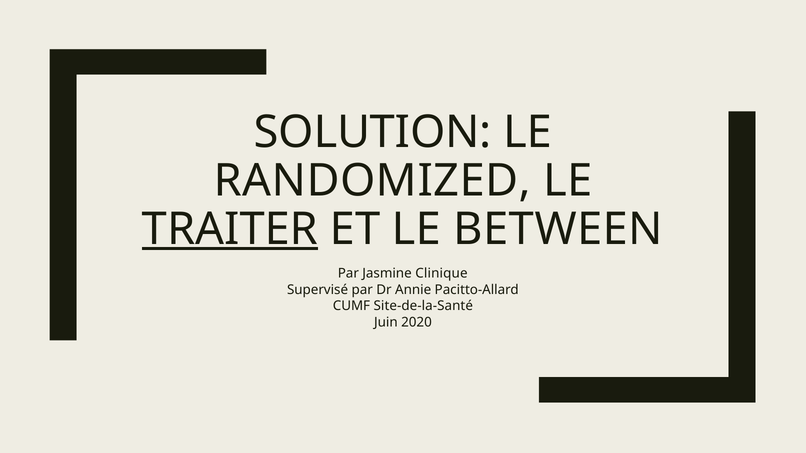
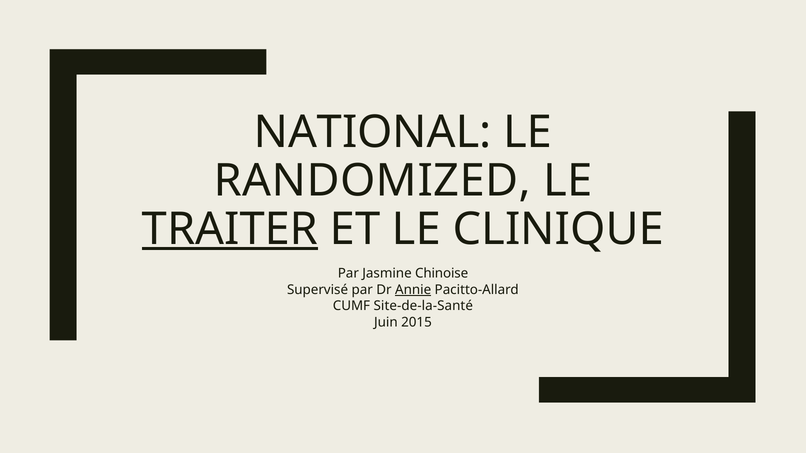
SOLUTION: SOLUTION -> NATIONAL (373, 132)
BETWEEN: BETWEEN -> CLINIQUE (558, 229)
Clinique: Clinique -> Chinoise (442, 274)
Annie underline: none -> present (413, 290)
2020: 2020 -> 2015 (416, 322)
